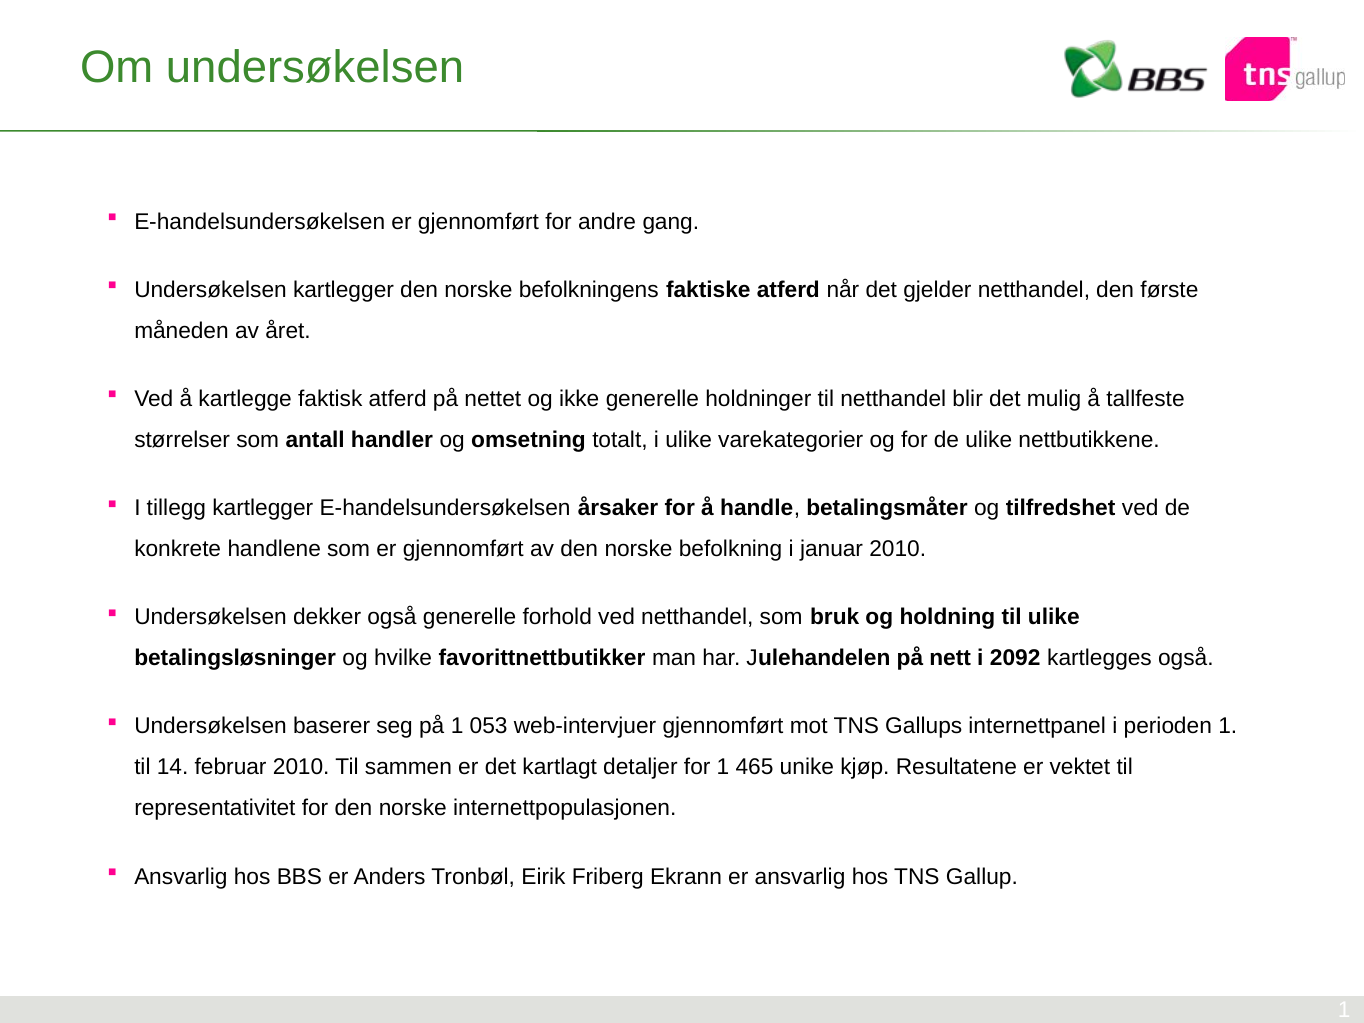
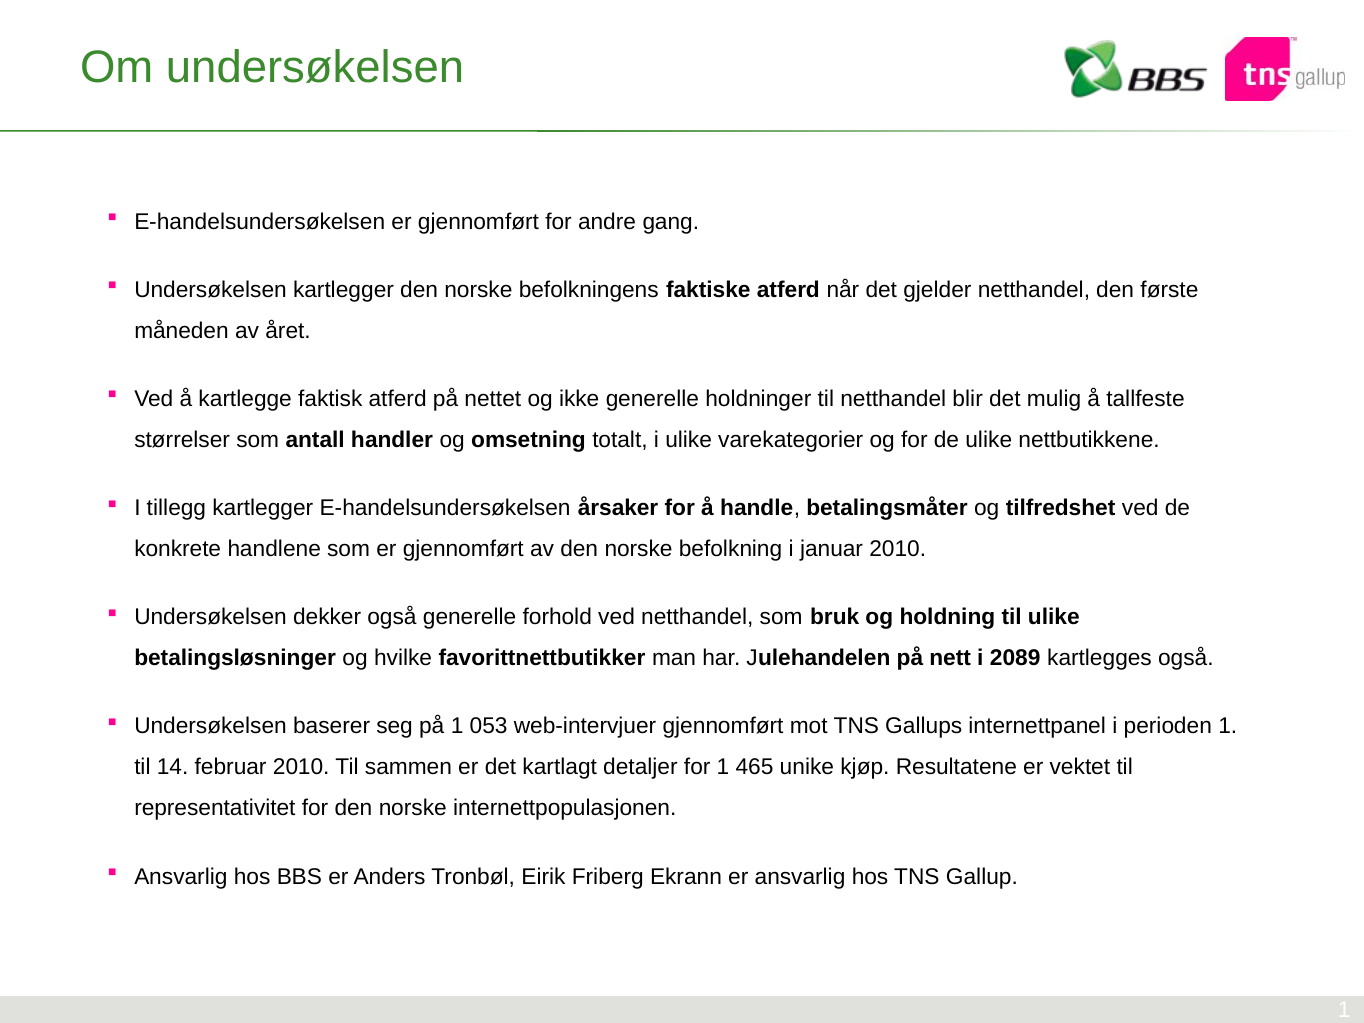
2092: 2092 -> 2089 (1015, 658)
